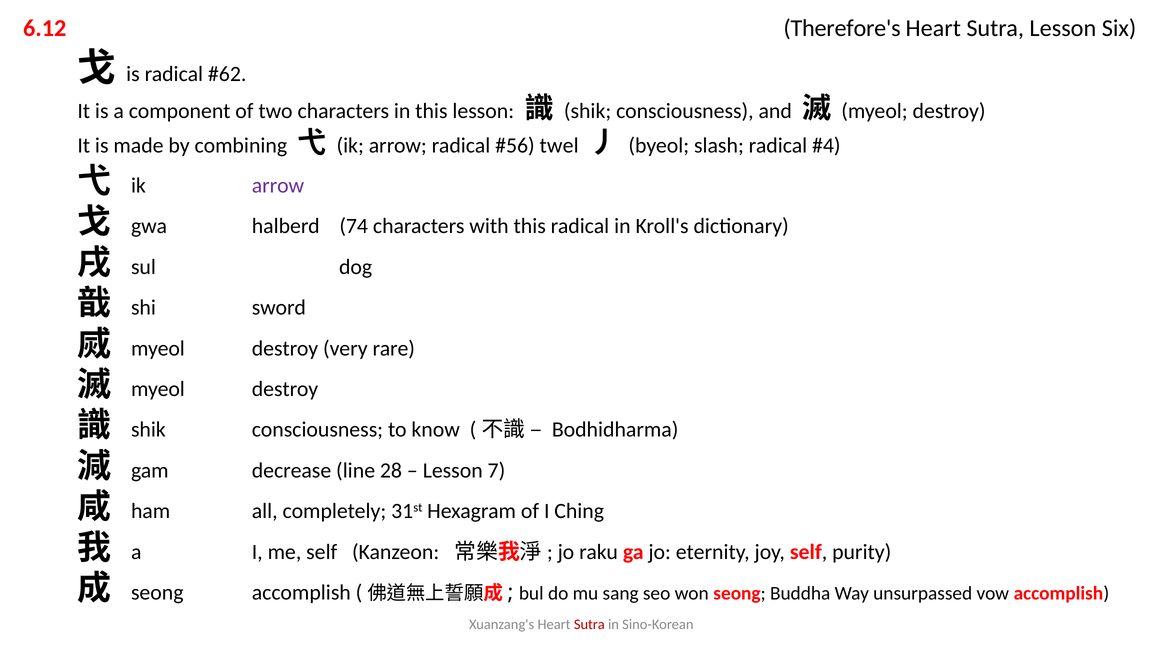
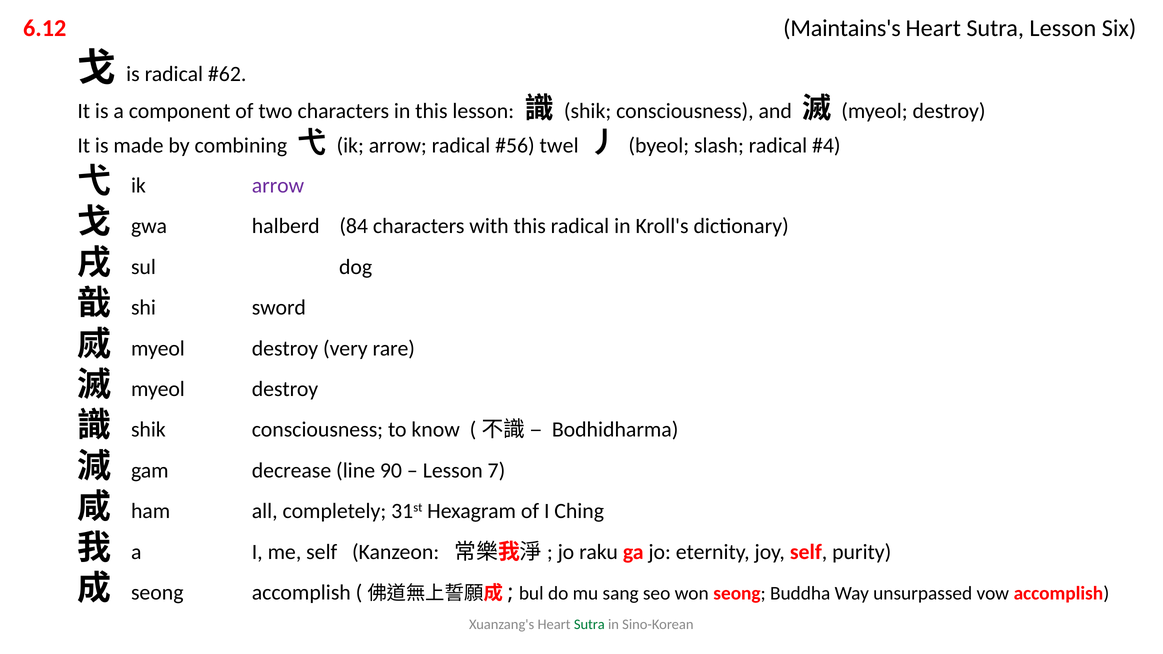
Therefore's: Therefore's -> Maintains's (842, 28)
74: 74 -> 84 (354, 226)
28: 28 -> 90 (391, 471)
Sutra colour: red -> green (589, 625)
